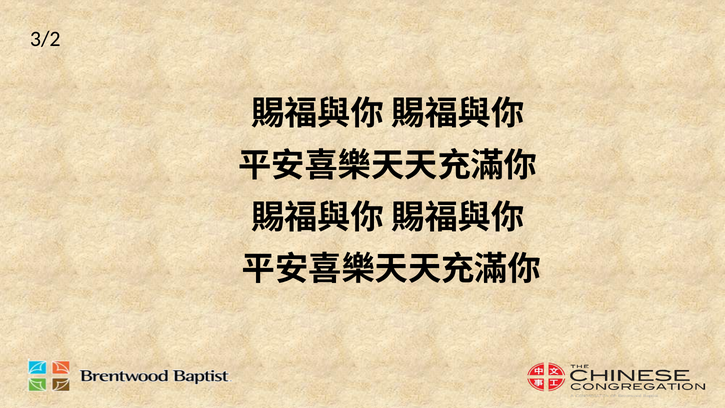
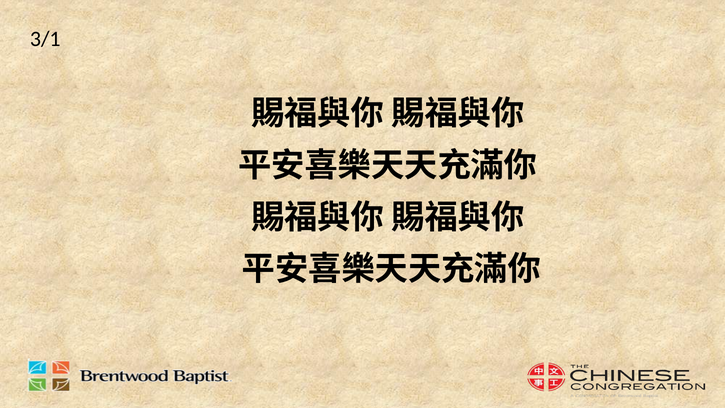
3/2: 3/2 -> 3/1 (45, 39)
